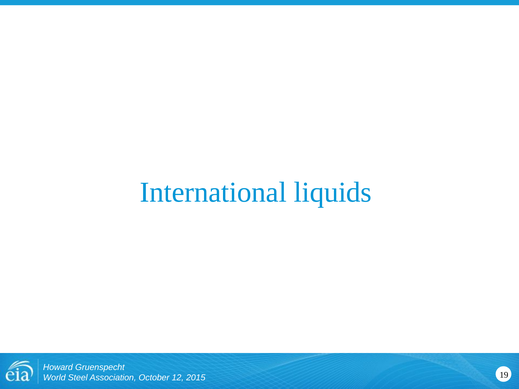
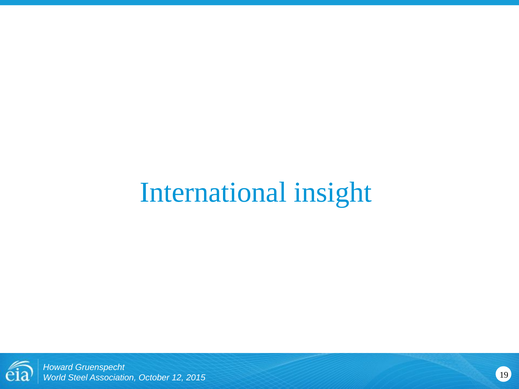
liquids: liquids -> insight (333, 192)
